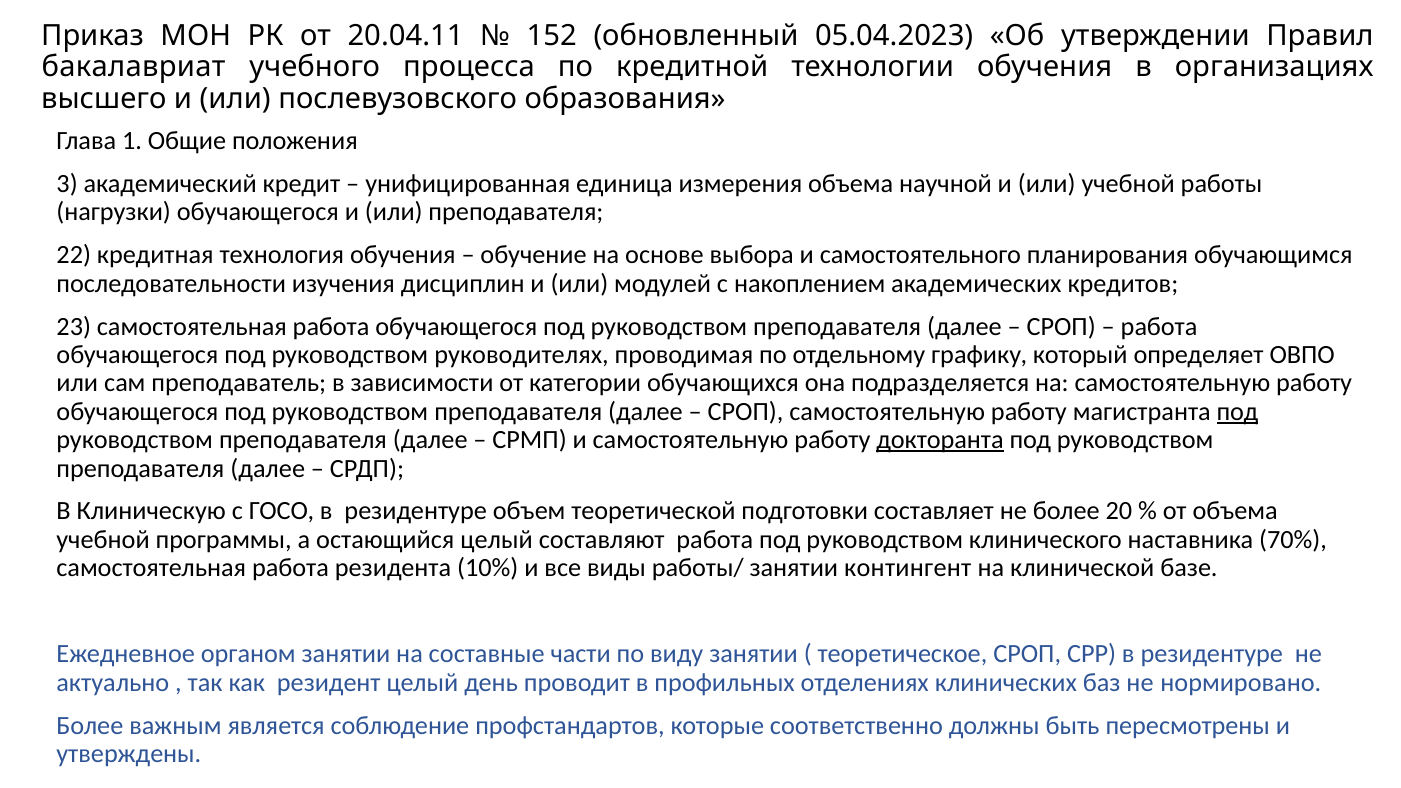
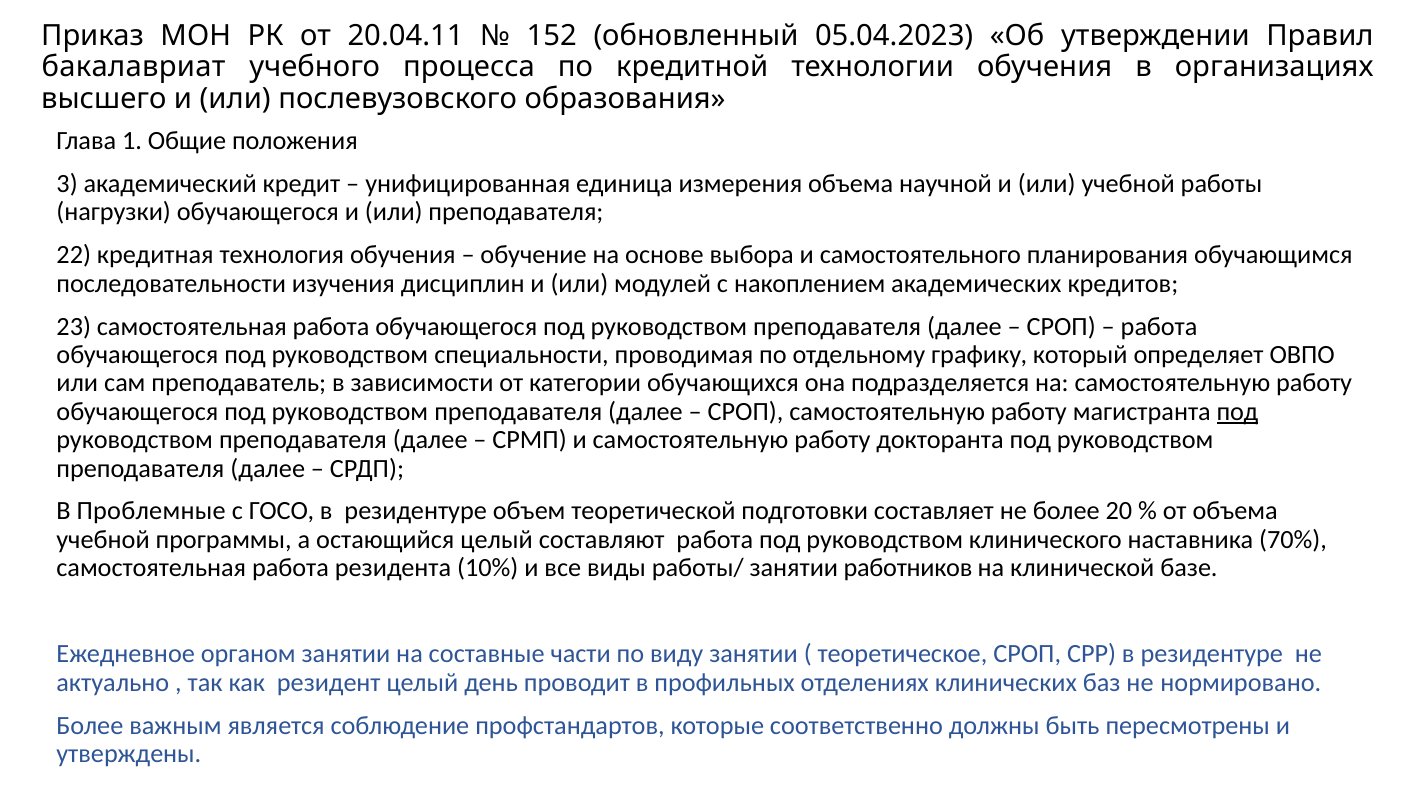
руководителях: руководителях -> специальности (522, 355)
докторанта underline: present -> none (940, 440)
Клиническую: Клиническую -> Проблемные (151, 511)
контингент: контингент -> работников (908, 568)
